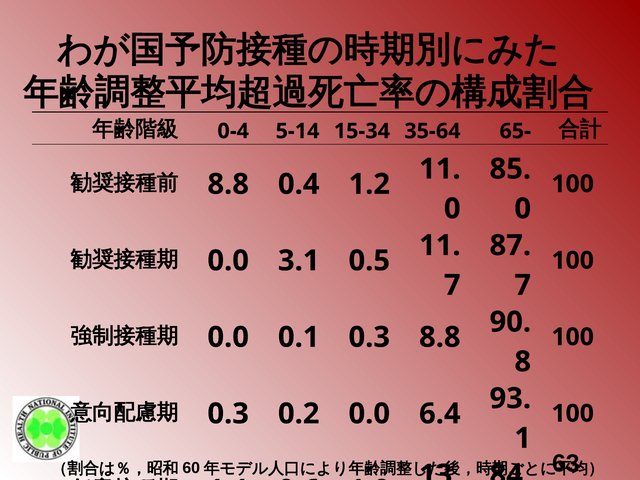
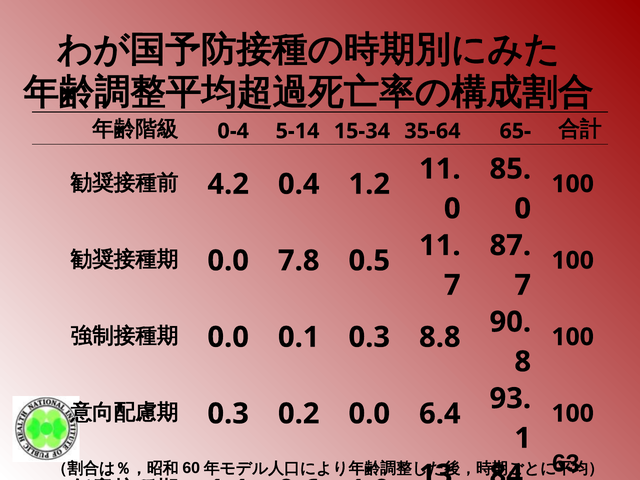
8.8: 8.8 -> 4.2 (228, 184)
3.1: 3.1 -> 7.8 (299, 261)
